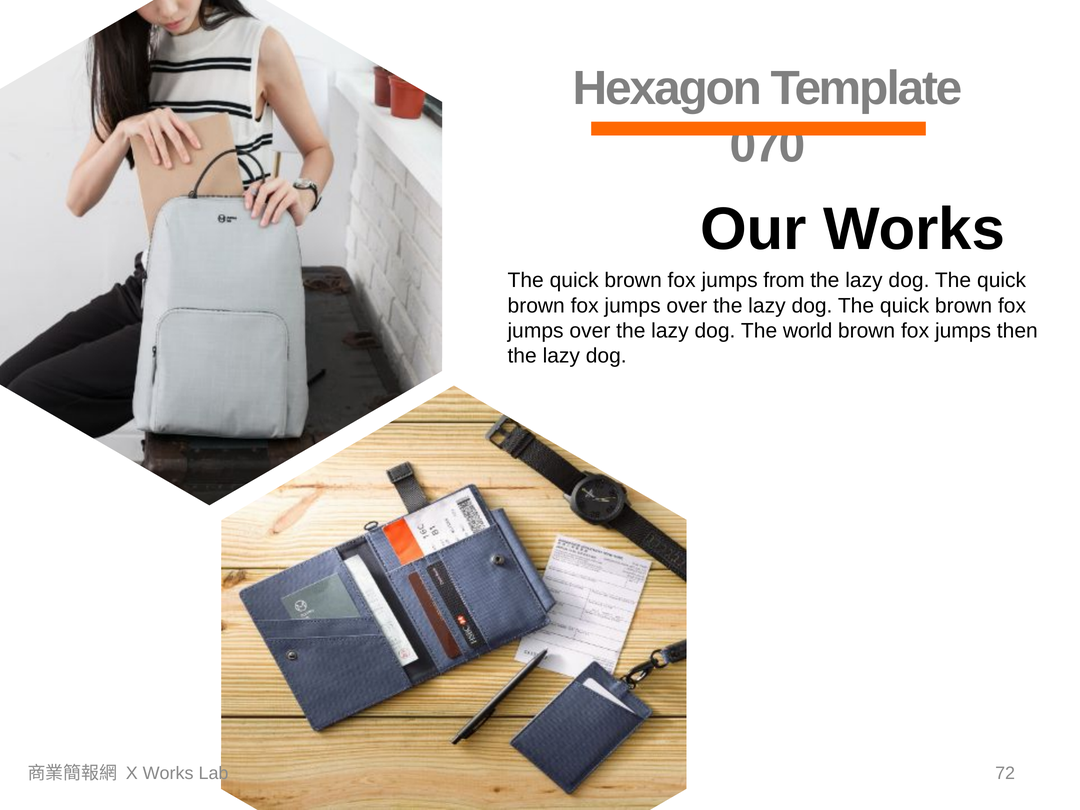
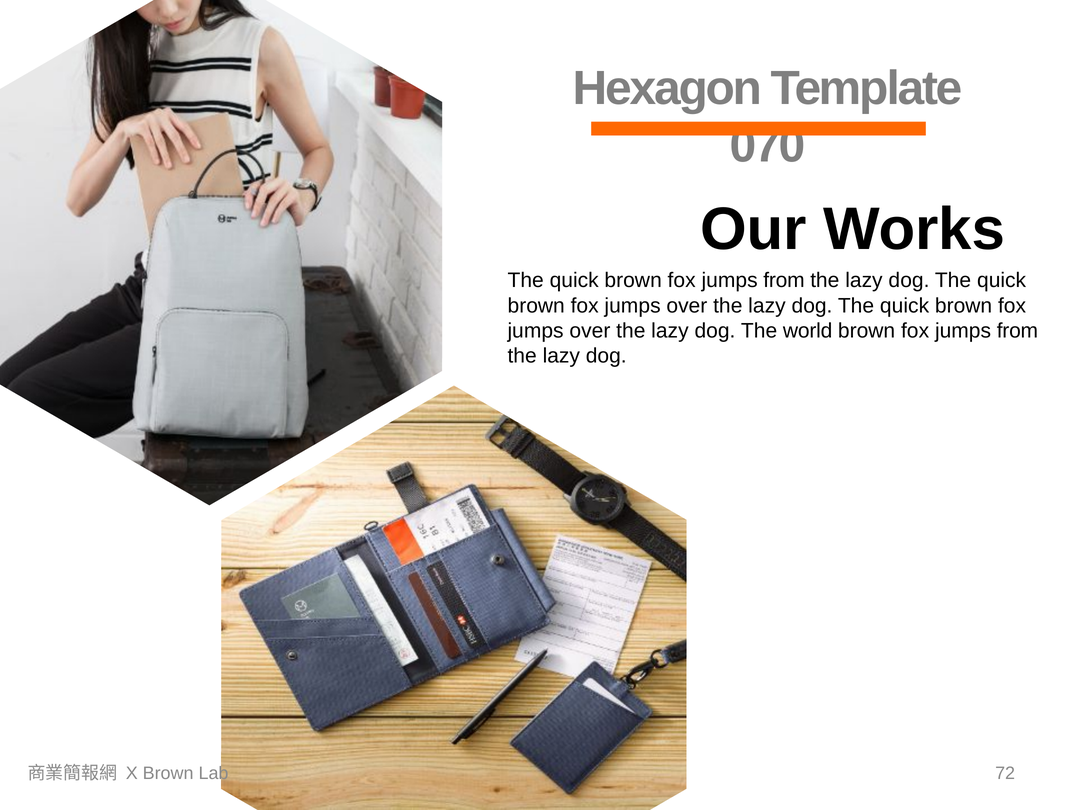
then: then -> from (1017, 331)
X Works: Works -> Brown (168, 774)
